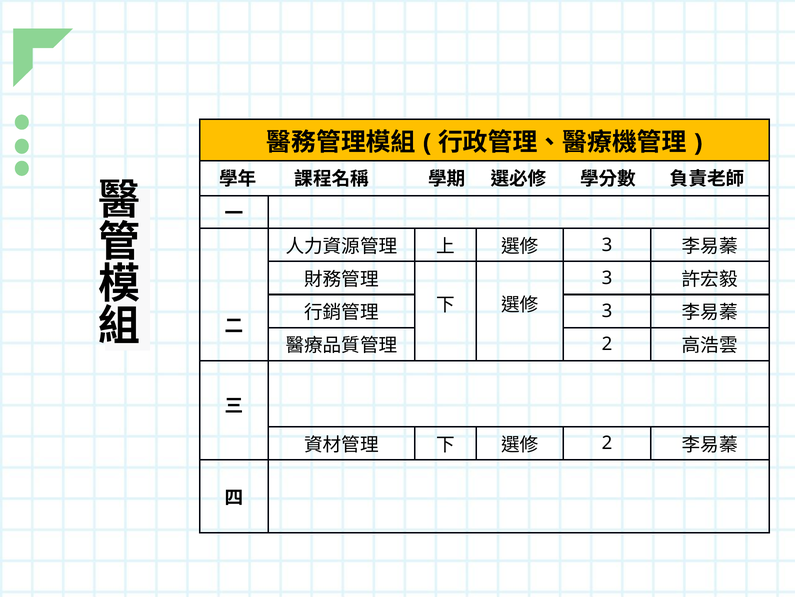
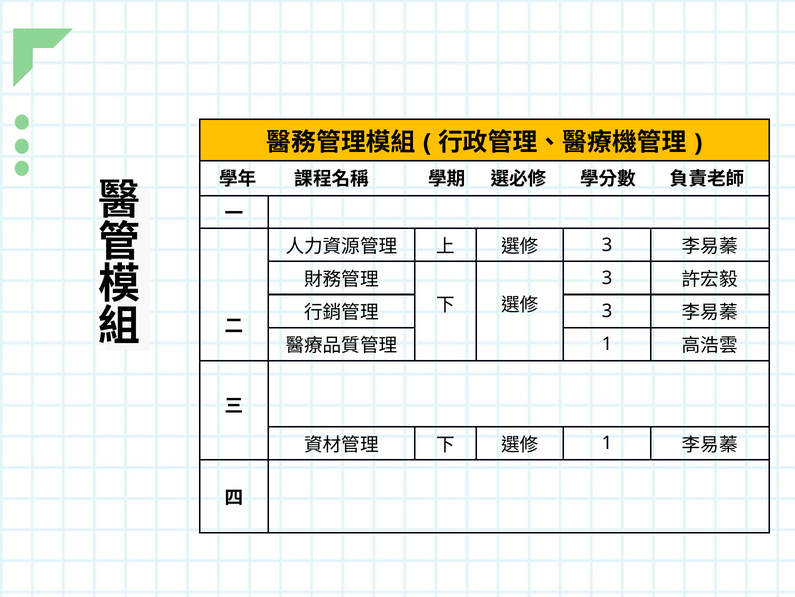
2: 2 -> 1 (607, 344)
2: 2 -> 1 (607, 443)
